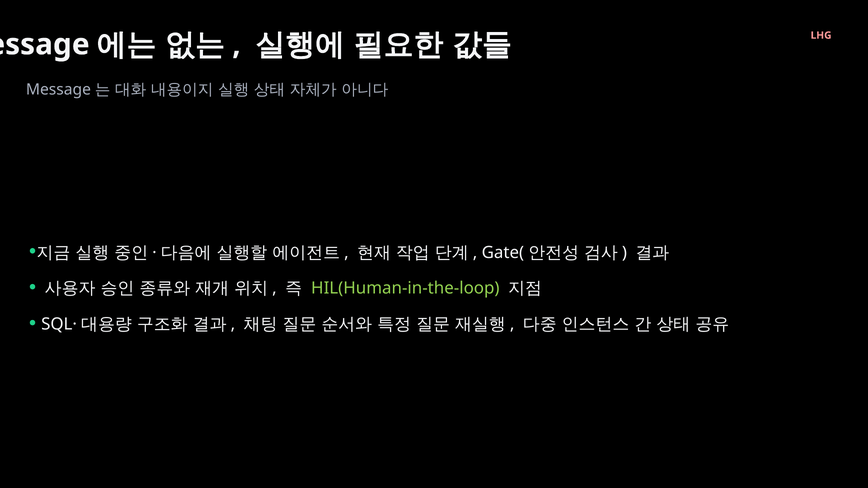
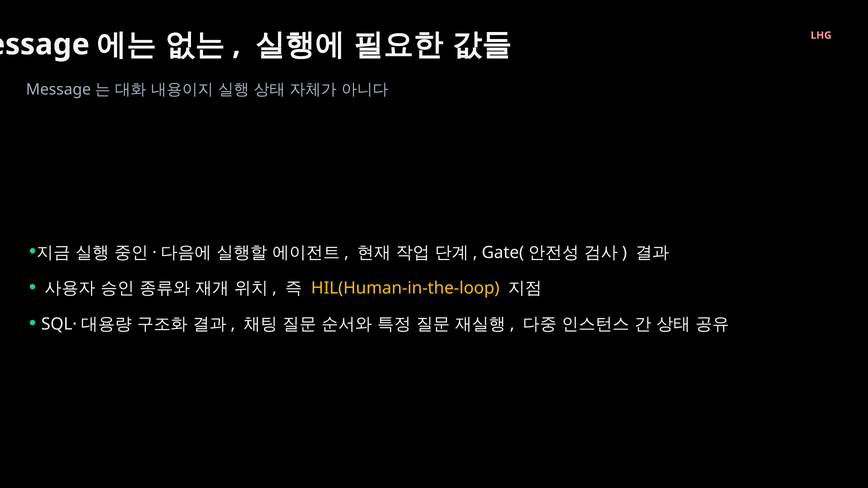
HIL(Human-in-the-loop colour: light green -> yellow (405, 289)
